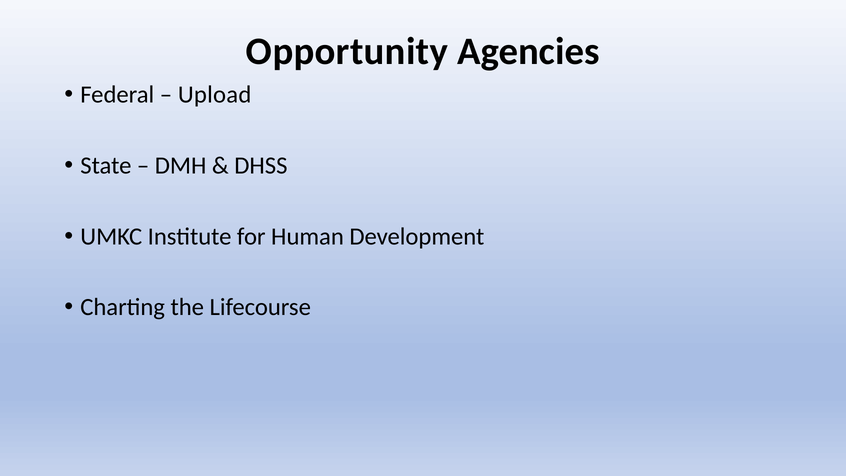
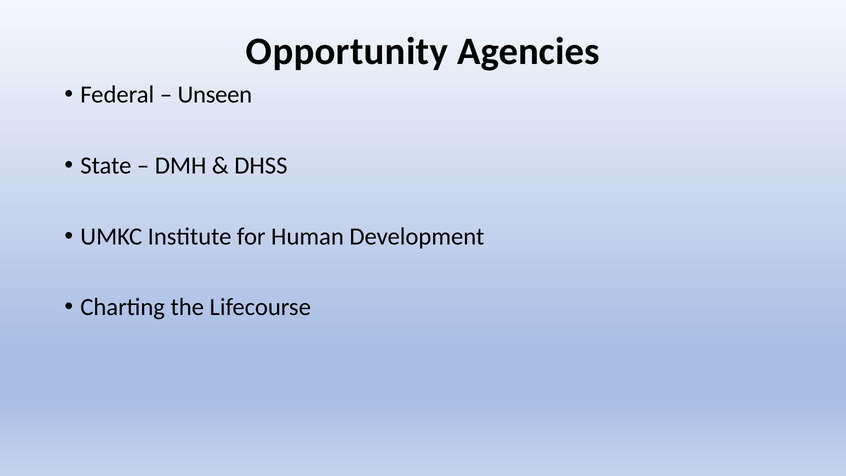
Upload: Upload -> Unseen (215, 95)
